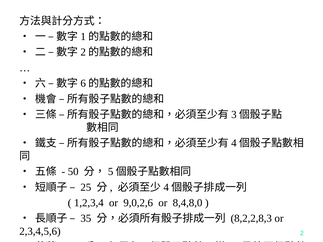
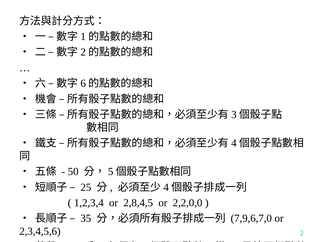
9,0,2,6: 9,0,2,6 -> 2,8,4,5 (138, 203)
8,4,8,0: 8,4,8,0 -> 2,2,0,0 (188, 203)
8,2,2,8,3: 8,2,2,8,3 -> 7,9,6,7,0 (251, 219)
